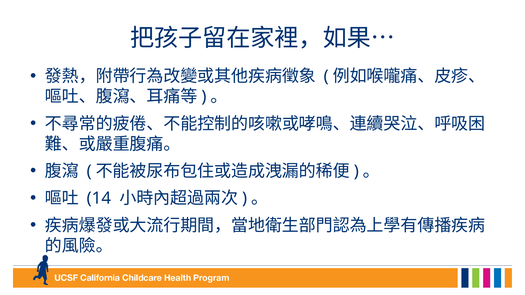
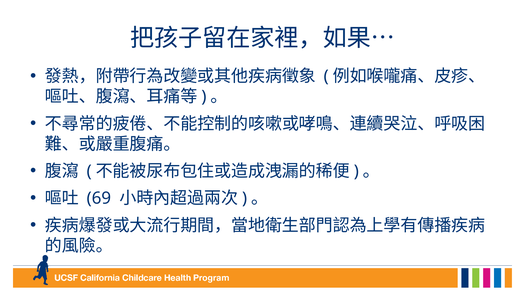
14: 14 -> 69 (99, 199)
